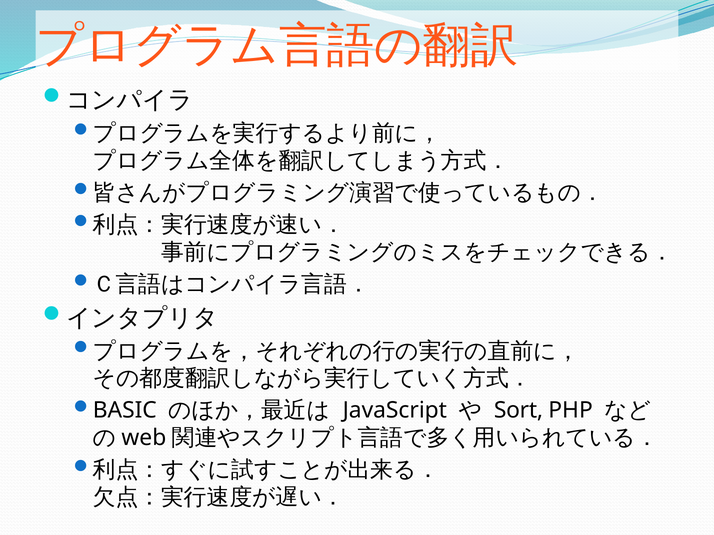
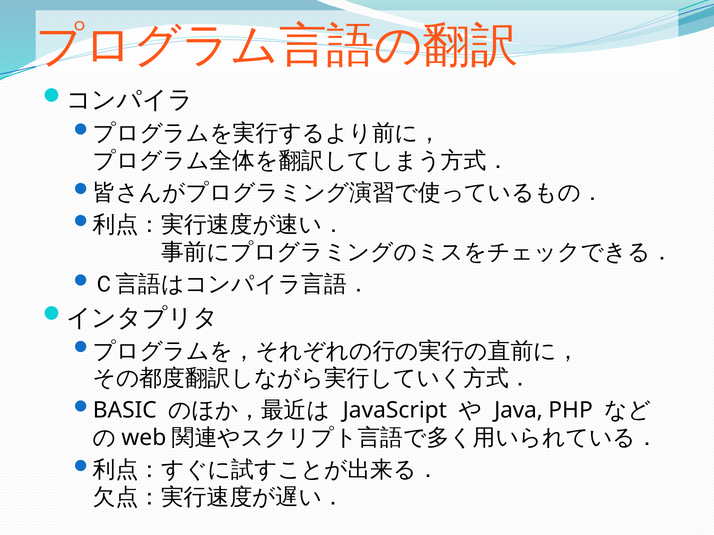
Sort: Sort -> Java (518, 411)
